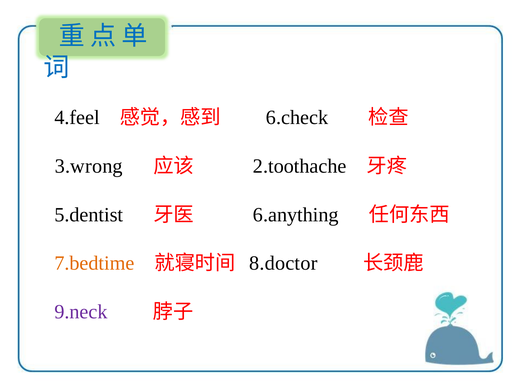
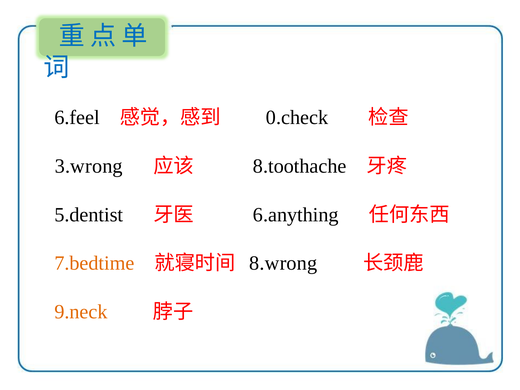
4.feel: 4.feel -> 6.feel (77, 118)
6.check: 6.check -> 0.check (297, 118)
2.toothache: 2.toothache -> 8.toothache (300, 166)
8.doctor: 8.doctor -> 8.wrong (283, 263)
9.neck colour: purple -> orange (81, 312)
